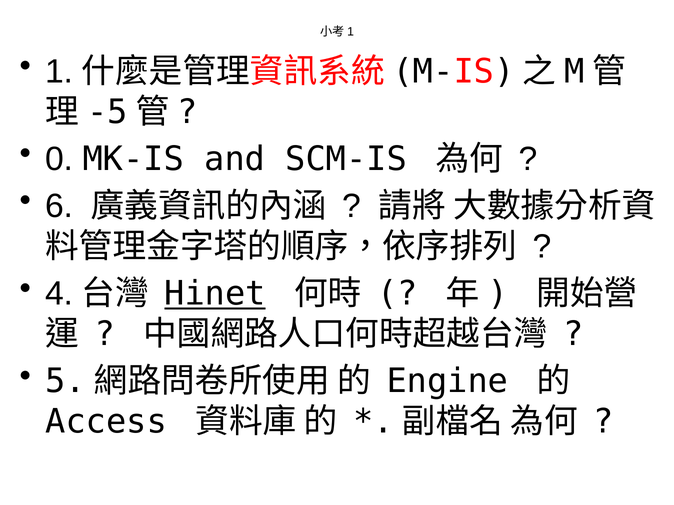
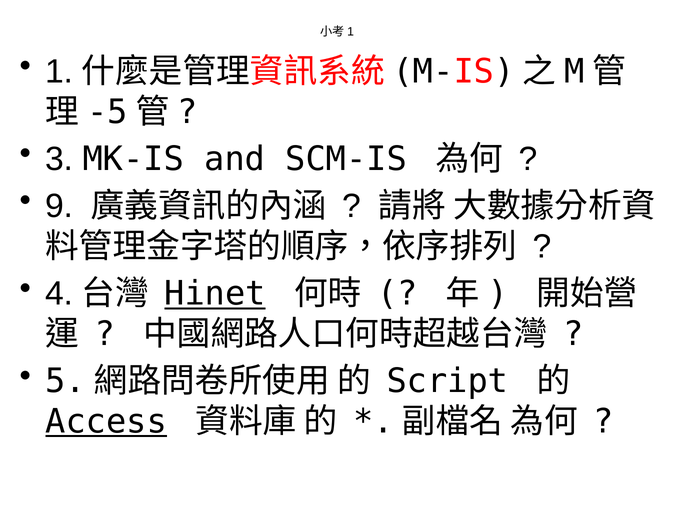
0: 0 -> 3 (59, 159)
6: 6 -> 9 (59, 206)
Engine: Engine -> Script (447, 382)
Access underline: none -> present (106, 422)
